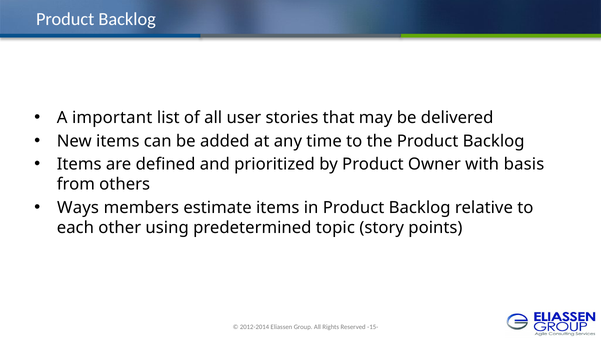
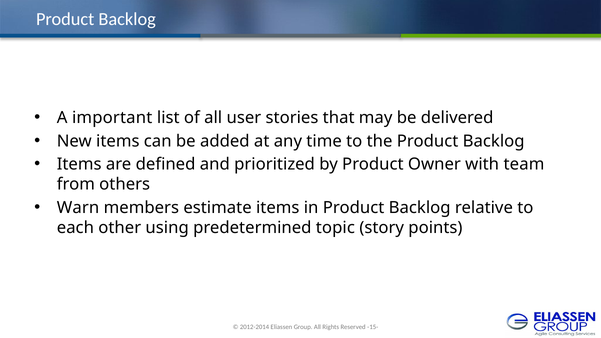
basis: basis -> team (524, 164)
Ways: Ways -> Warn (78, 208)
